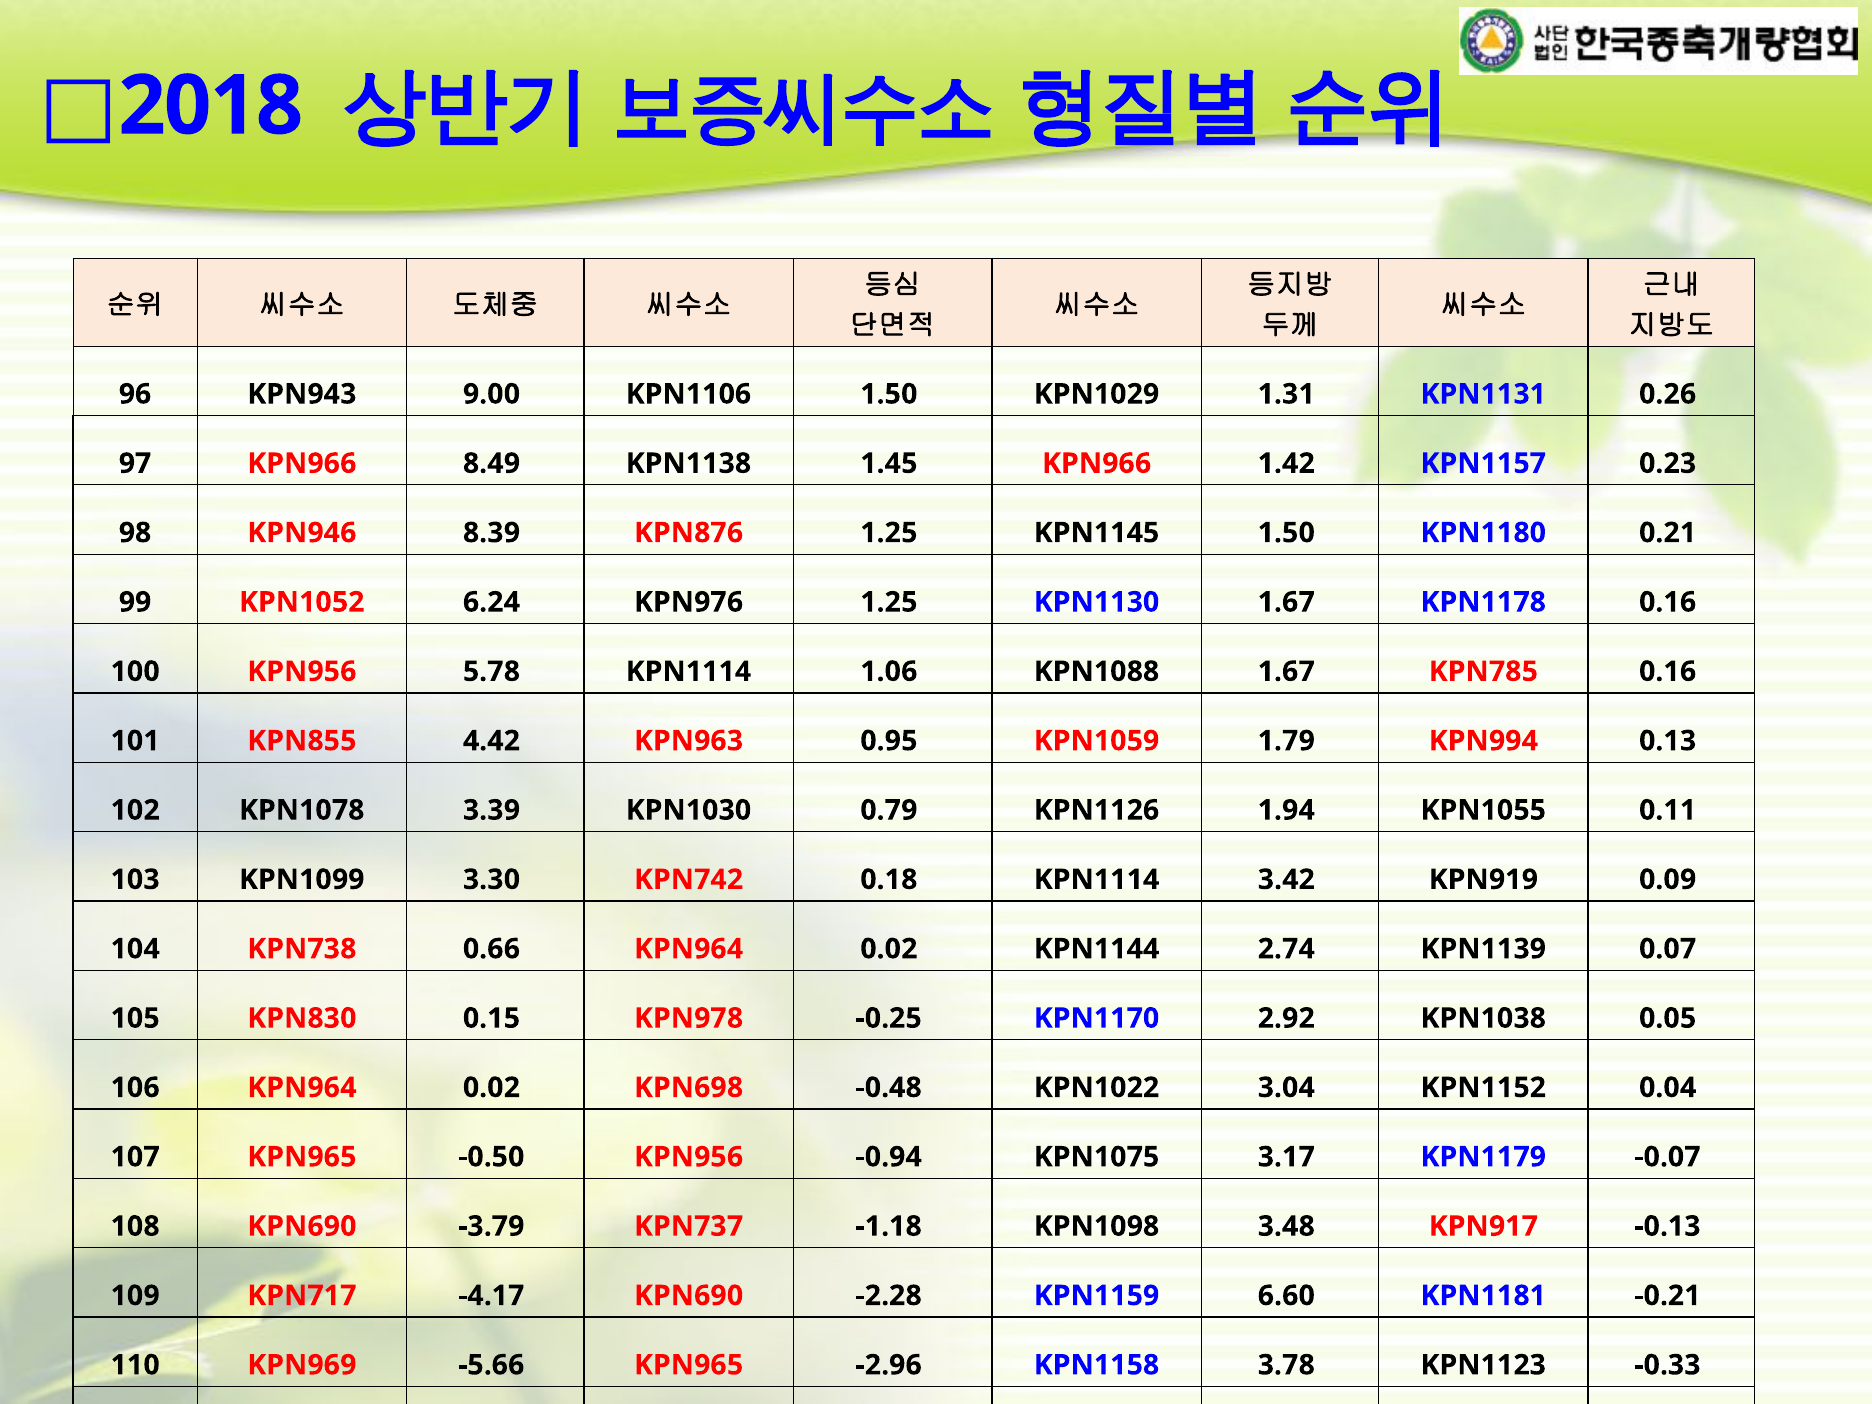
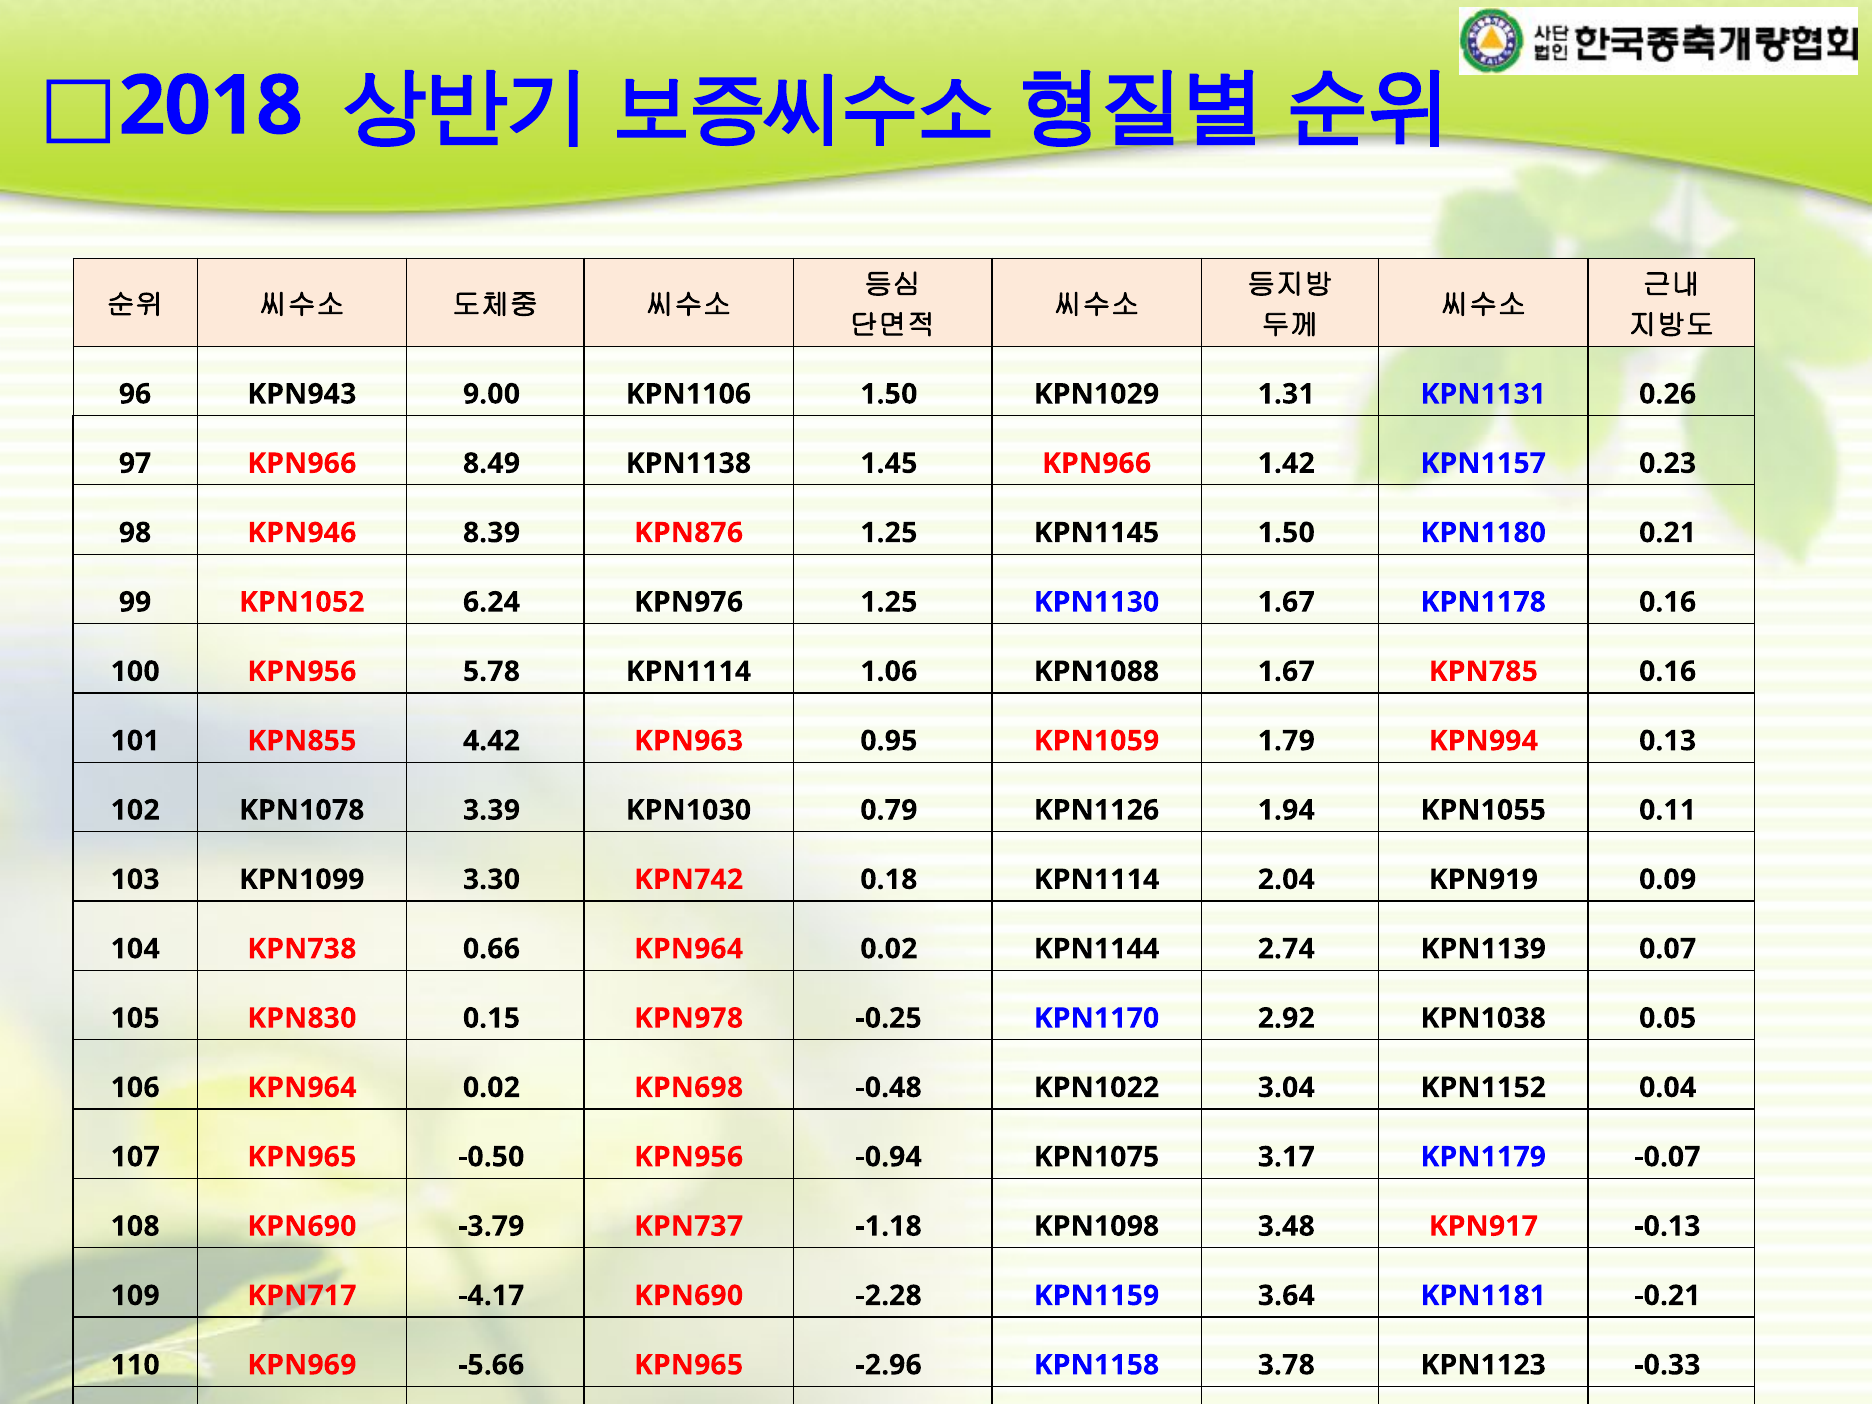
3.42: 3.42 -> 2.04 (1286, 880)
6.60: 6.60 -> 3.64 (1286, 1296)
